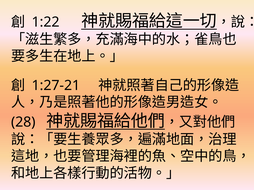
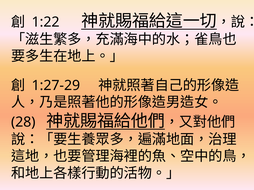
1:27-21: 1:27-21 -> 1:27-29 (56, 86)
